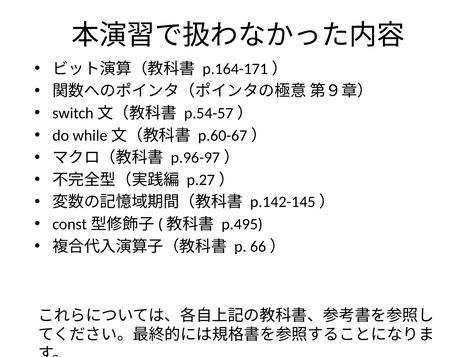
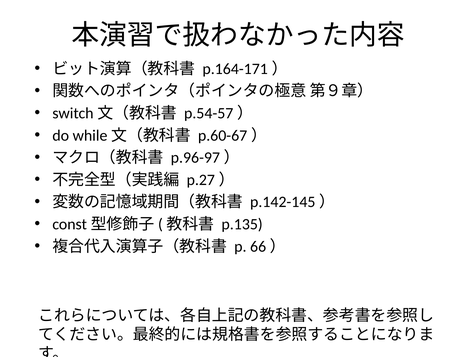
p.495: p.495 -> p.135 (242, 224)
